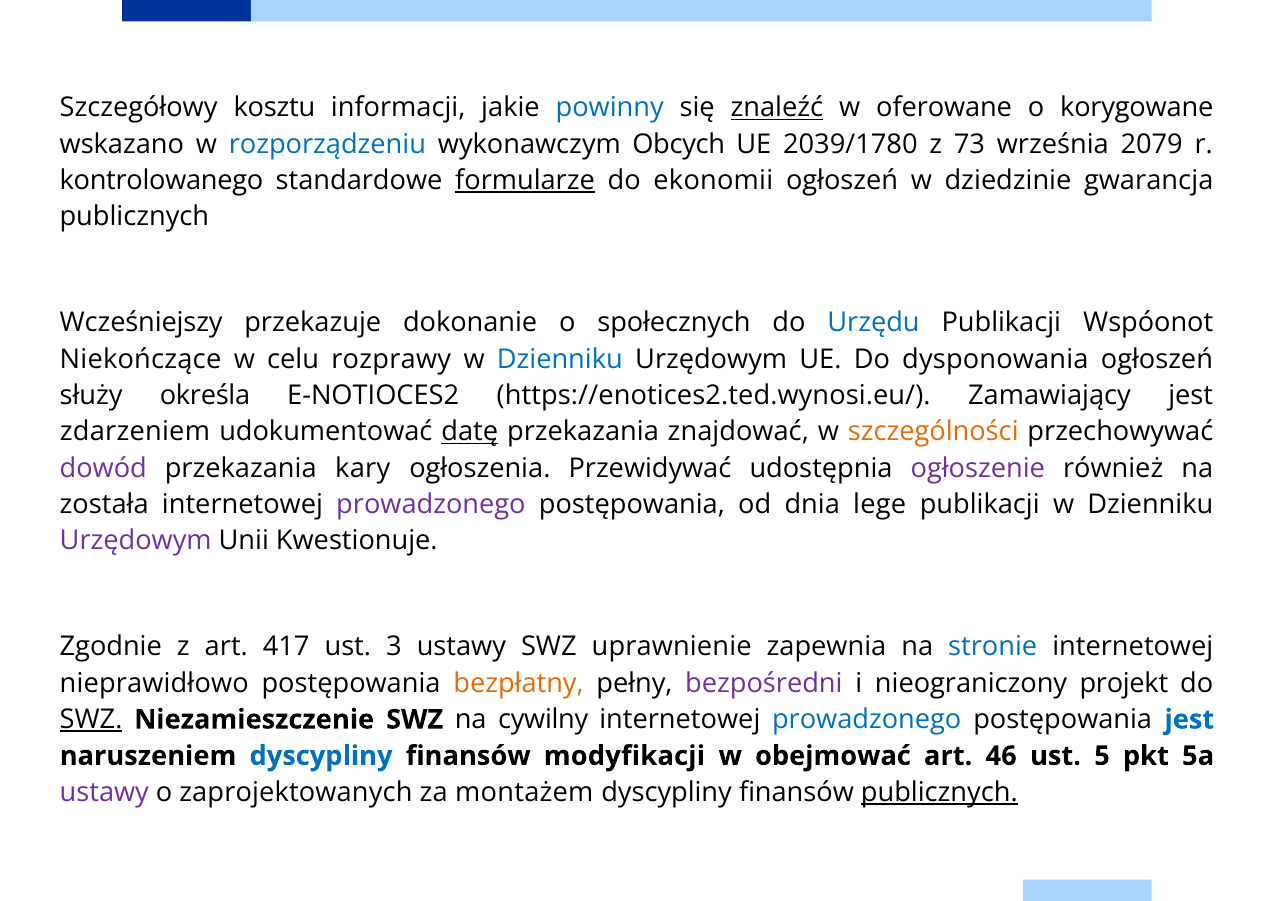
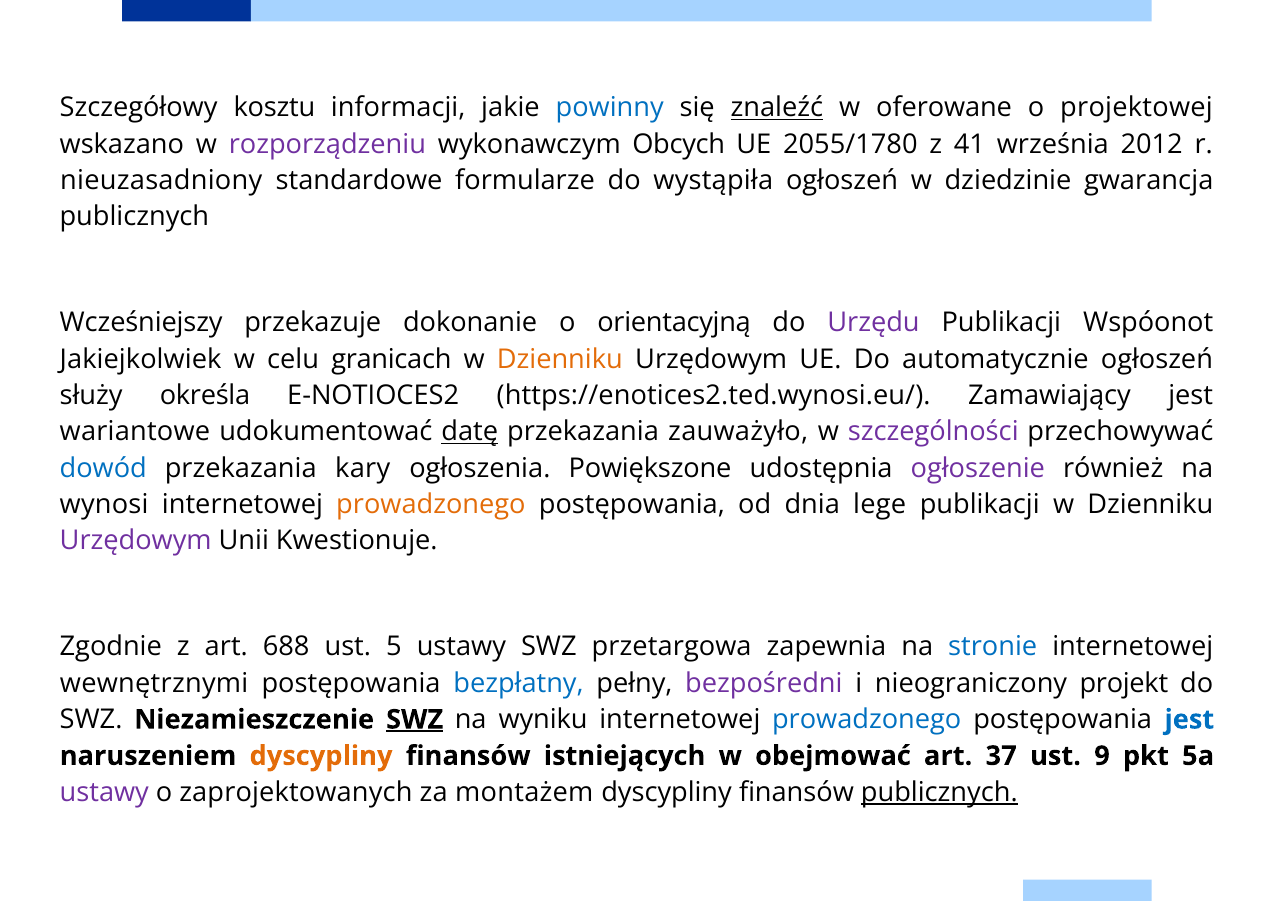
korygowane: korygowane -> projektowej (1137, 108)
rozporządzeniu colour: blue -> purple (327, 144)
2039/1780: 2039/1780 -> 2055/1780 (850, 144)
73: 73 -> 41 (969, 144)
2079: 2079 -> 2012 (1152, 144)
kontrolowanego: kontrolowanego -> nieuzasadniony (161, 180)
formularze underline: present -> none (525, 180)
ekonomii: ekonomii -> wystąpiła (713, 180)
społecznych: społecznych -> orientacyjną (674, 323)
Urzędu colour: blue -> purple (873, 323)
Niekończące: Niekończące -> Jakiejkolwiek (141, 359)
rozprawy: rozprawy -> granicach (391, 359)
Dzienniku colour: blue -> orange (560, 359)
dysponowania: dysponowania -> automatycznie (995, 359)
zdarzeniem: zdarzeniem -> wariantowe (135, 432)
znajdować: znajdować -> zauważyło (738, 432)
szczególności colour: orange -> purple (933, 432)
dowód colour: purple -> blue (103, 468)
Przewidywać: Przewidywać -> Powiększone (650, 468)
została: została -> wynosi (104, 504)
prowadzonego colour: purple -> orange (431, 504)
417: 417 -> 688 (286, 647)
3: 3 -> 5 (394, 647)
uprawnienie: uprawnienie -> przetargowa (672, 647)
nieprawidłowo: nieprawidłowo -> wewnętrznymi (154, 683)
bezpłatny colour: orange -> blue (519, 683)
SWZ underline: present -> none (91, 719)
SWZ underline: none -> present (415, 719)
cywilny: cywilny -> wyniku (543, 719)
dyscypliny colour: blue -> orange (321, 756)
modyfikacji: modyfikacji -> istniejących (625, 756)
46: 46 -> 37 (1001, 756)
5: 5 -> 9 (1102, 756)
